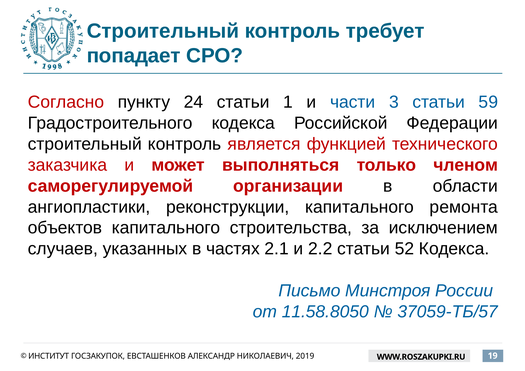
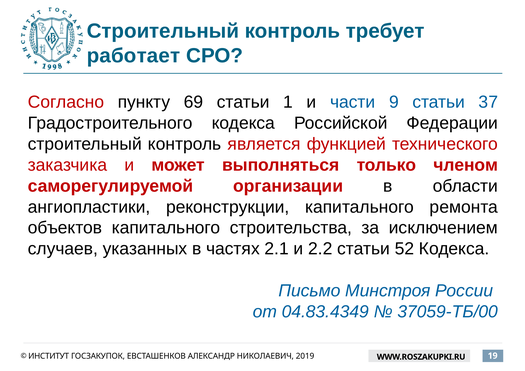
попадает: попадает -> работает (133, 56)
24: 24 -> 69 (194, 102)
3: 3 -> 9 (394, 102)
59: 59 -> 37 (488, 102)
11.58.8050: 11.58.8050 -> 04.83.4349 (325, 312)
37059-ТБ/57: 37059-ТБ/57 -> 37059-ТБ/00 (448, 312)
